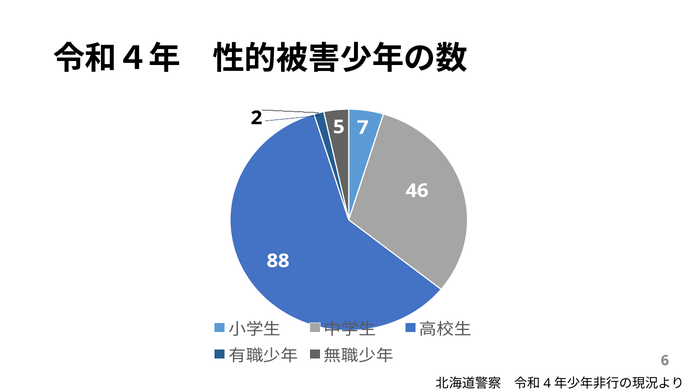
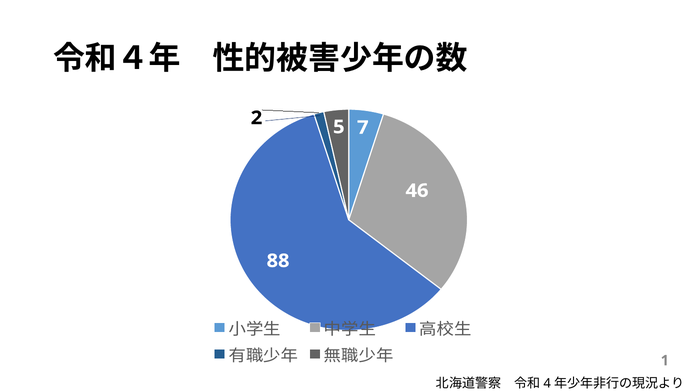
6: 6 -> 1 (665, 360)
